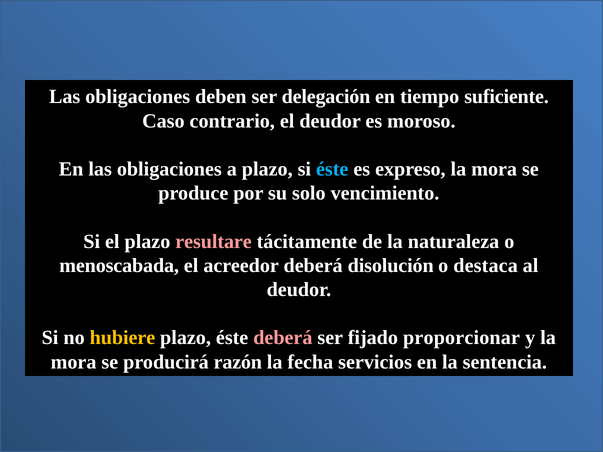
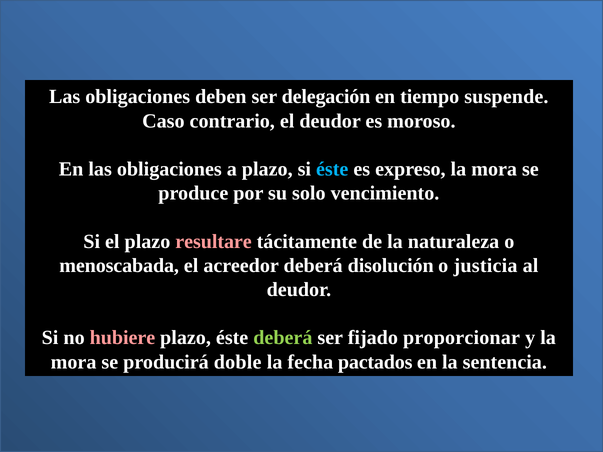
suficiente: suficiente -> suspende (506, 97)
destaca: destaca -> justicia (486, 266)
hubiere colour: yellow -> pink (122, 338)
deberá colour: pink -> light green (283, 338)
razón: razón -> doble (238, 362)
servicios: servicios -> pactados (375, 362)
